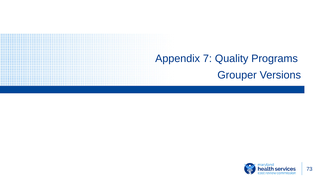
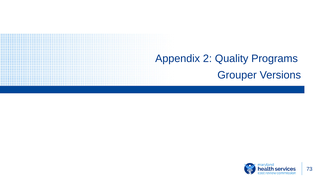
7: 7 -> 2 (207, 59)
